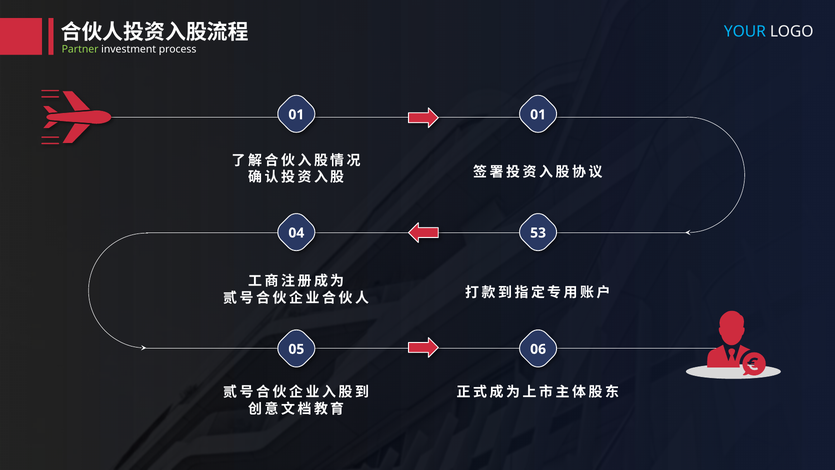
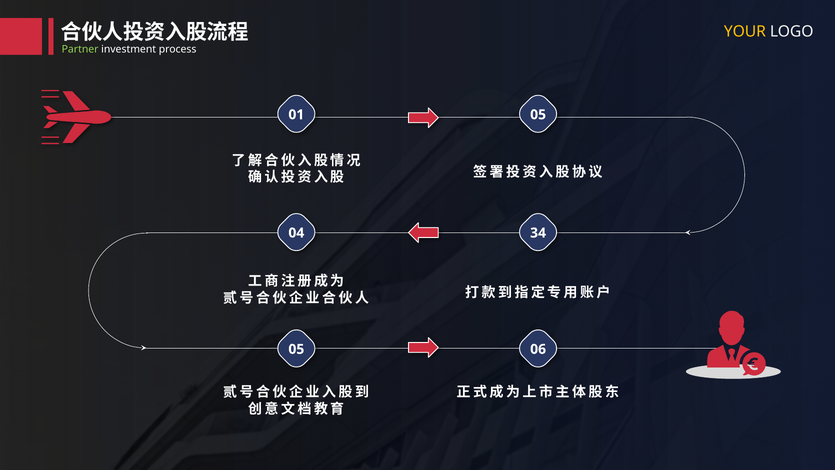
YOUR colour: light blue -> yellow (745, 31)
01 01: 01 -> 05 (538, 115)
53: 53 -> 34 (538, 233)
